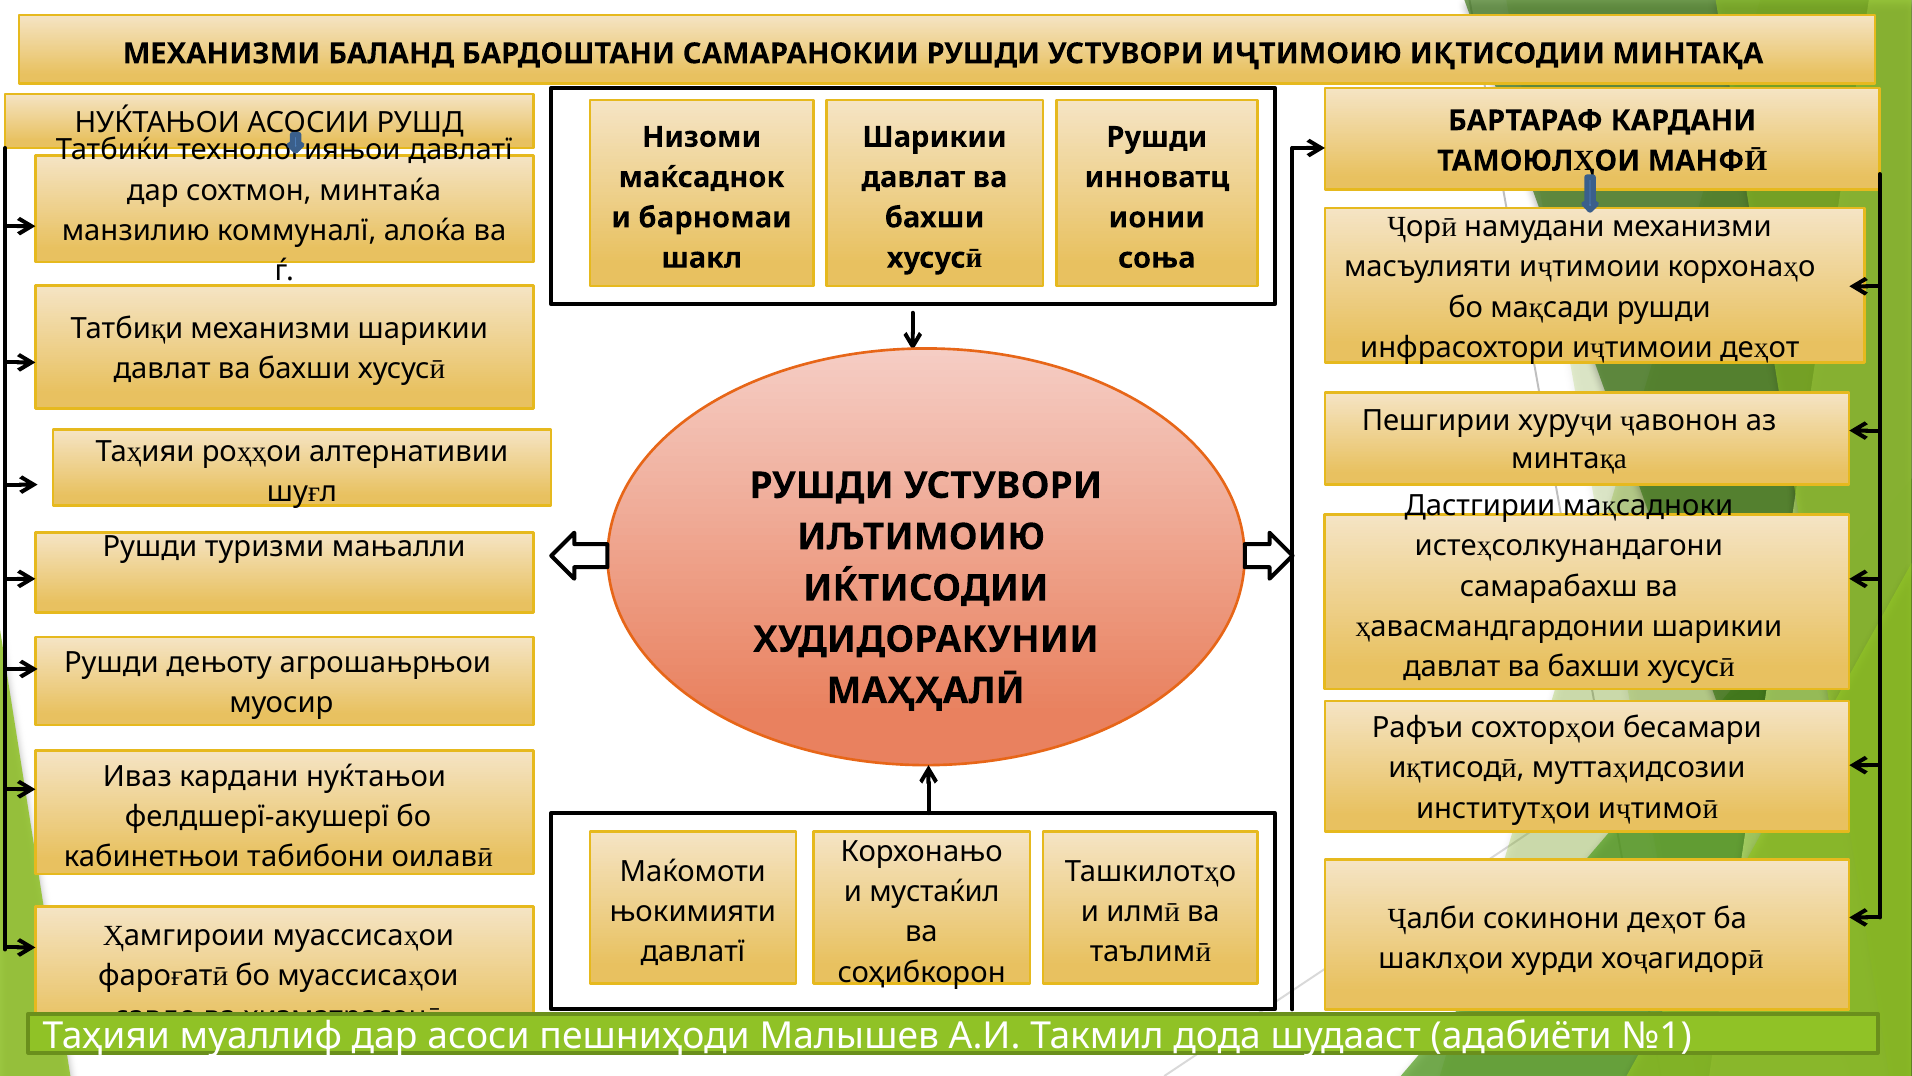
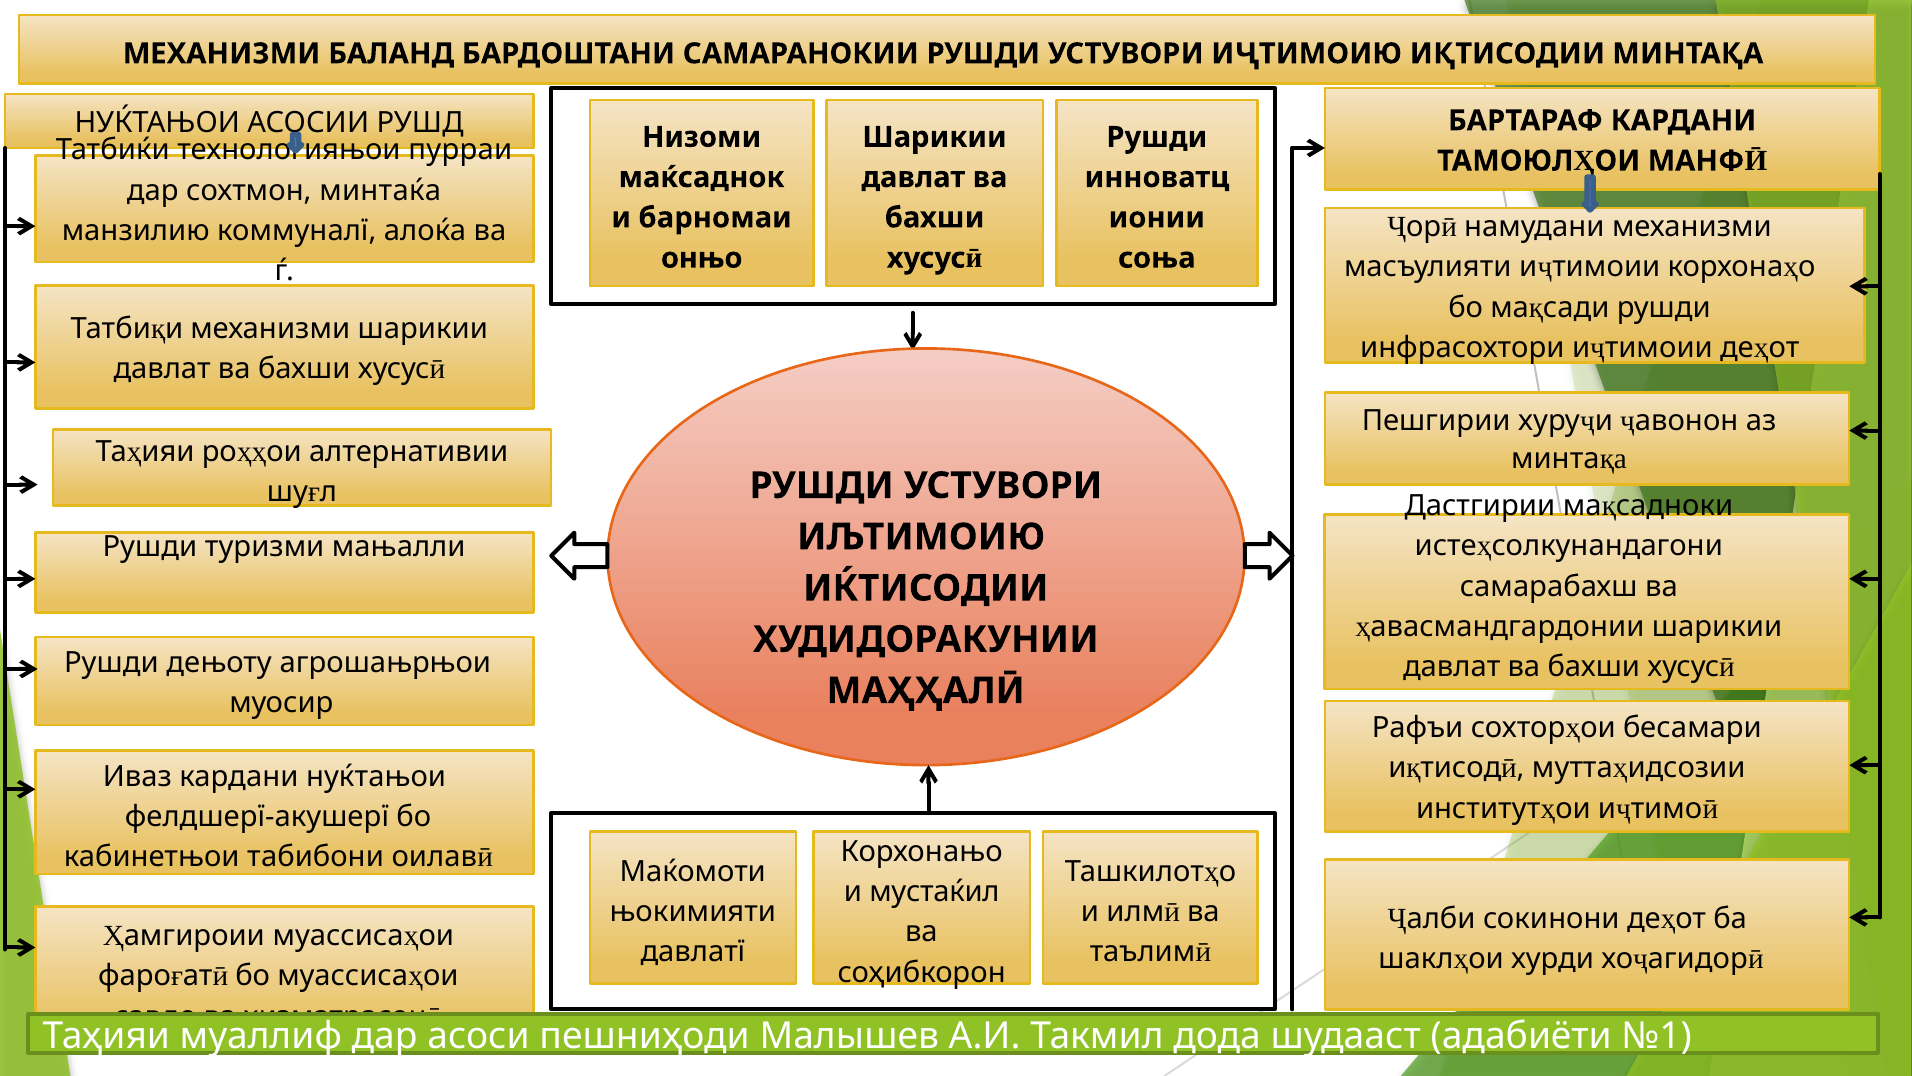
технологияњои давлатї: давлатї -> пурраи (460, 150)
шакл: шакл -> онњо (702, 258)
